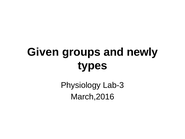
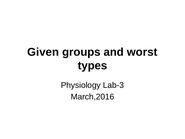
newly: newly -> worst (142, 52)
